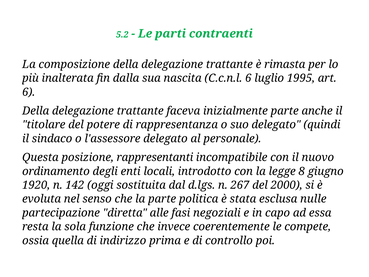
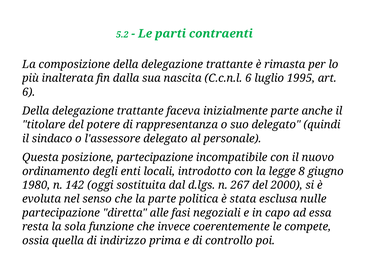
posizione rappresentanti: rappresentanti -> partecipazione (155, 157)
1920: 1920 -> 1980 (36, 185)
